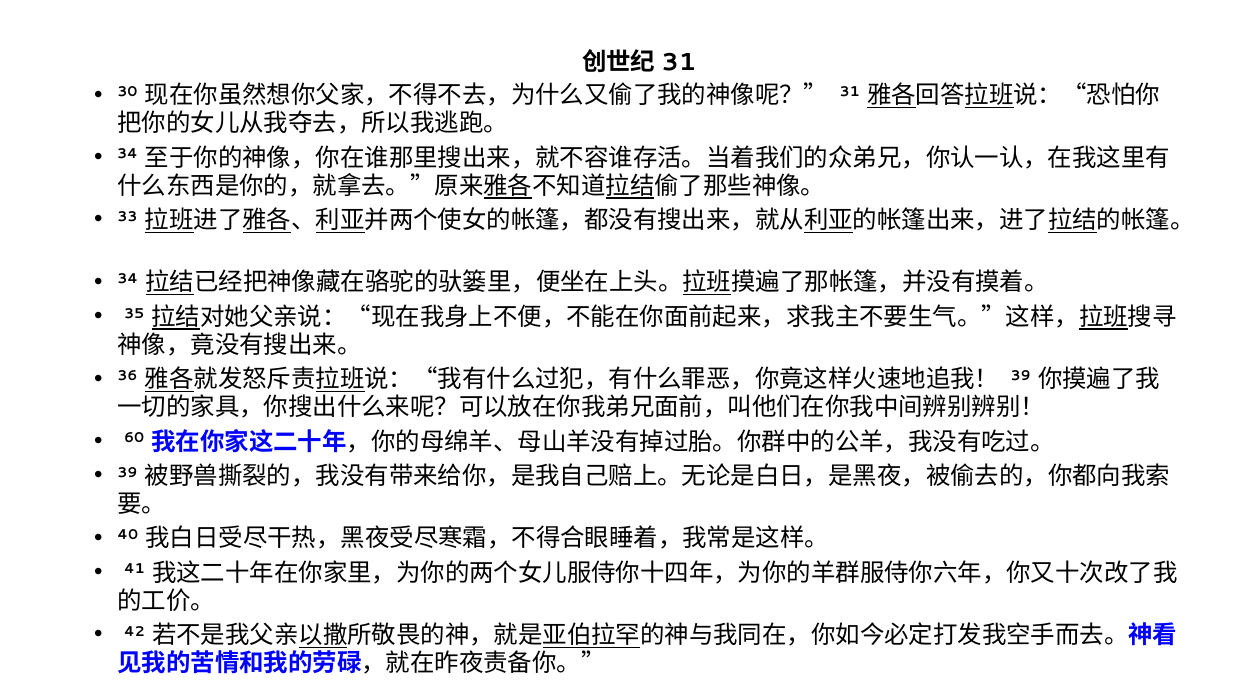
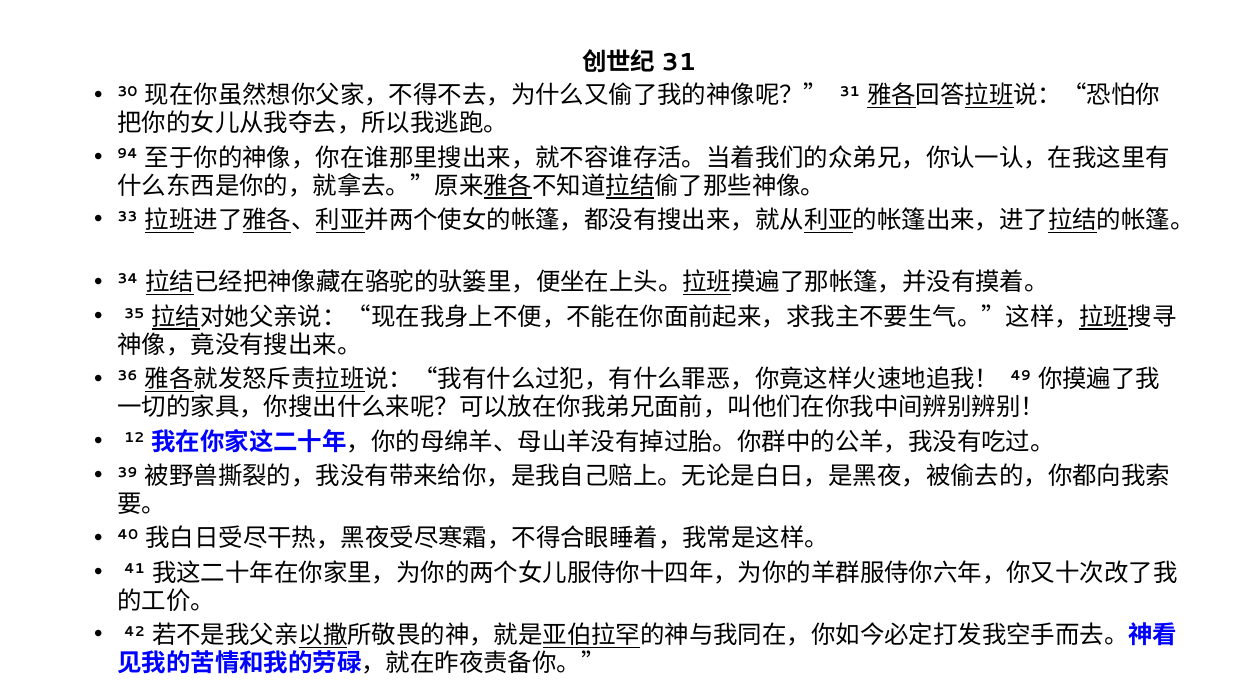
34: 34 -> 94 (128, 154)
39: 39 -> 49 (1021, 376)
60: 60 -> 12 (134, 438)
